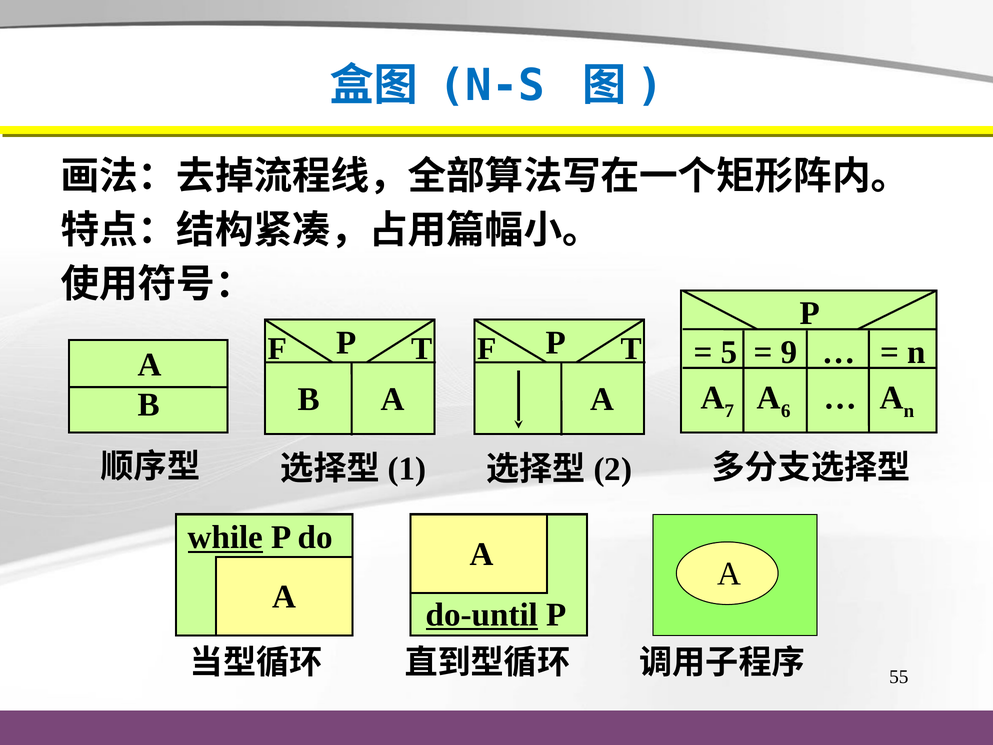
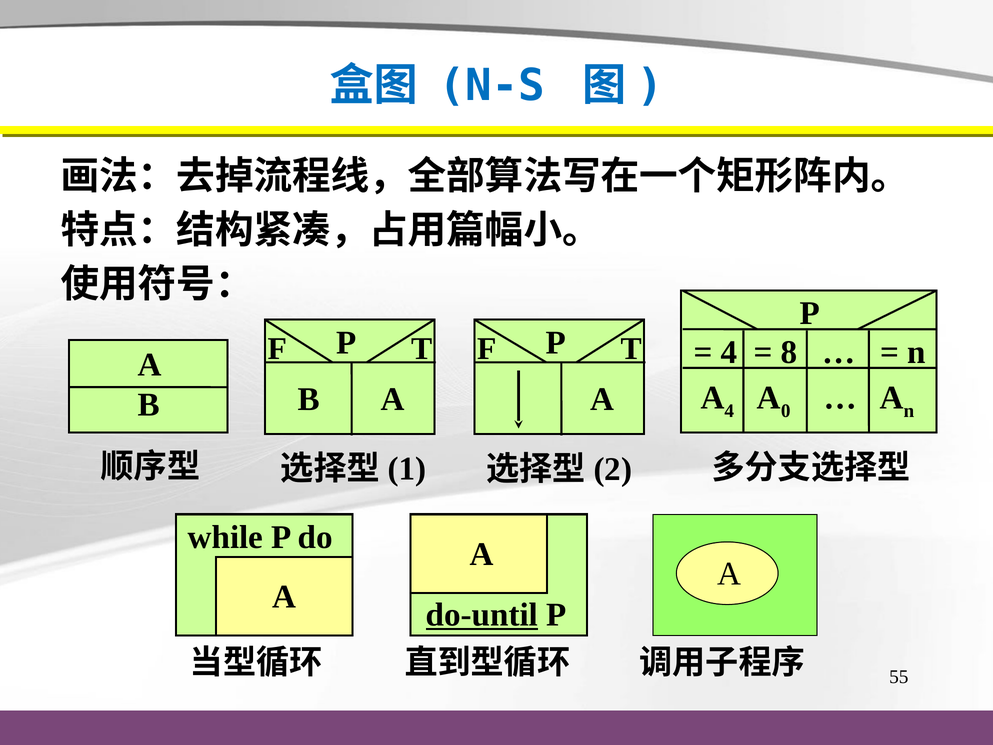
5: 5 -> 4 (729, 352)
9: 9 -> 8 (789, 352)
A 7: 7 -> 4 (729, 411)
6: 6 -> 0 (786, 411)
while underline: present -> none (225, 537)
